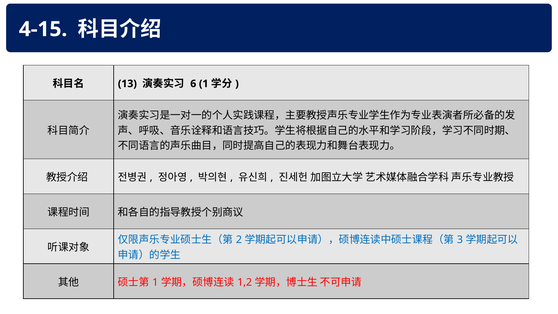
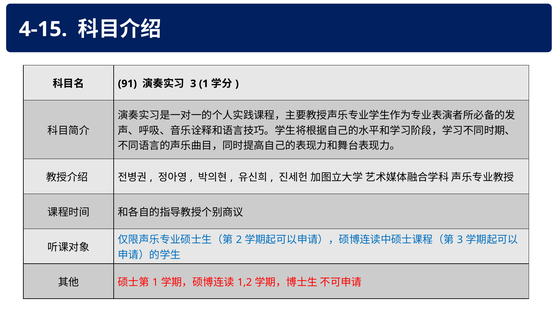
13: 13 -> 91 (127, 84)
6: 6 -> 3 (193, 84)
